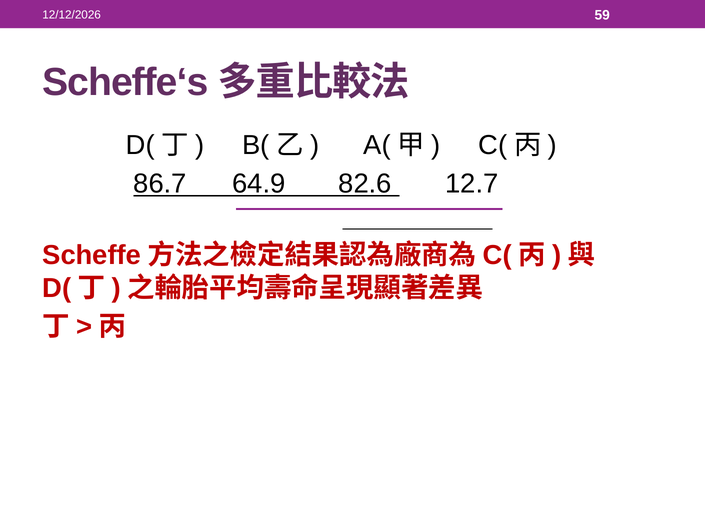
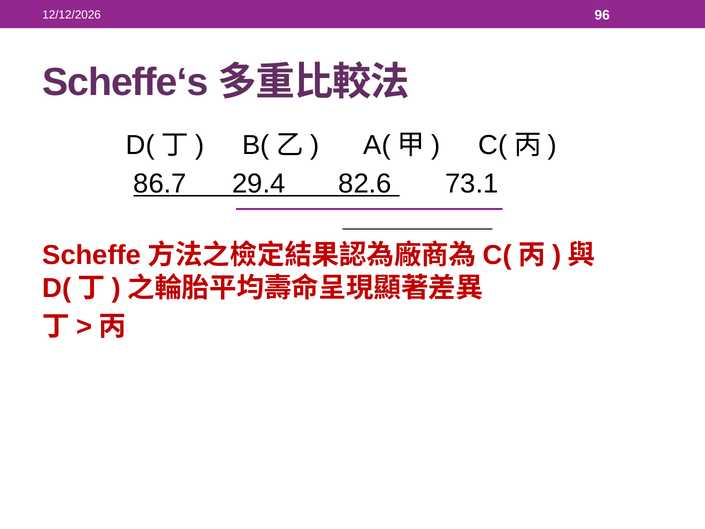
59: 59 -> 96 (602, 15)
64.9: 64.9 -> 29.4 (259, 184)
12.7: 12.7 -> 73.1 (472, 184)
